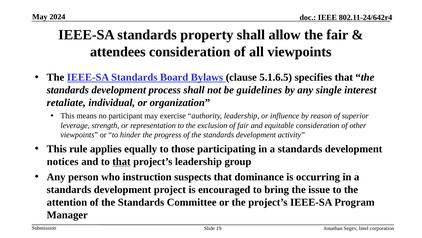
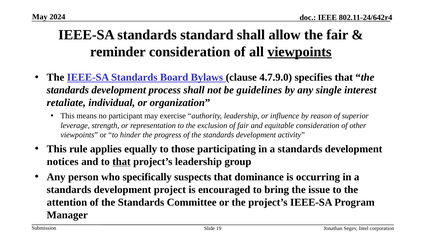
property: property -> standard (207, 35)
attendees: attendees -> reminder (118, 52)
viewpoints underline: none -> present (300, 52)
5.1.6.5: 5.1.6.5 -> 4.7.9.0 (276, 77)
instruction: instruction -> specifically (147, 176)
